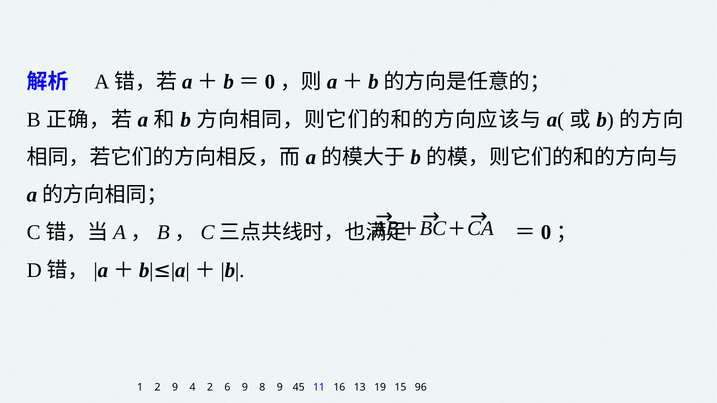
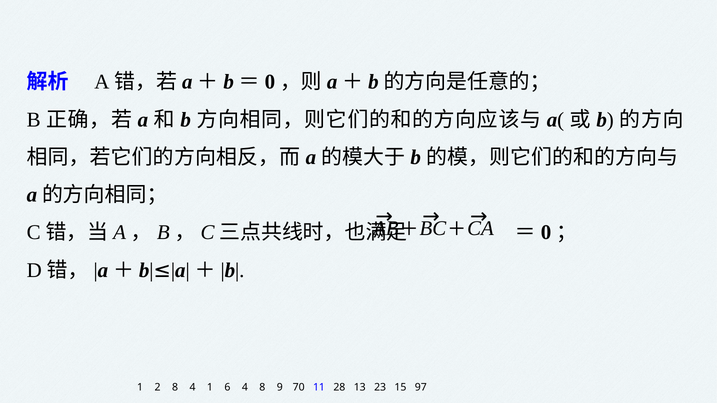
2 9: 9 -> 8 (175, 388)
4 2: 2 -> 1 (210, 388)
6 9: 9 -> 4 (245, 388)
45: 45 -> 70 (299, 388)
16: 16 -> 28 (339, 388)
19: 19 -> 23 (380, 388)
96: 96 -> 97 (421, 388)
